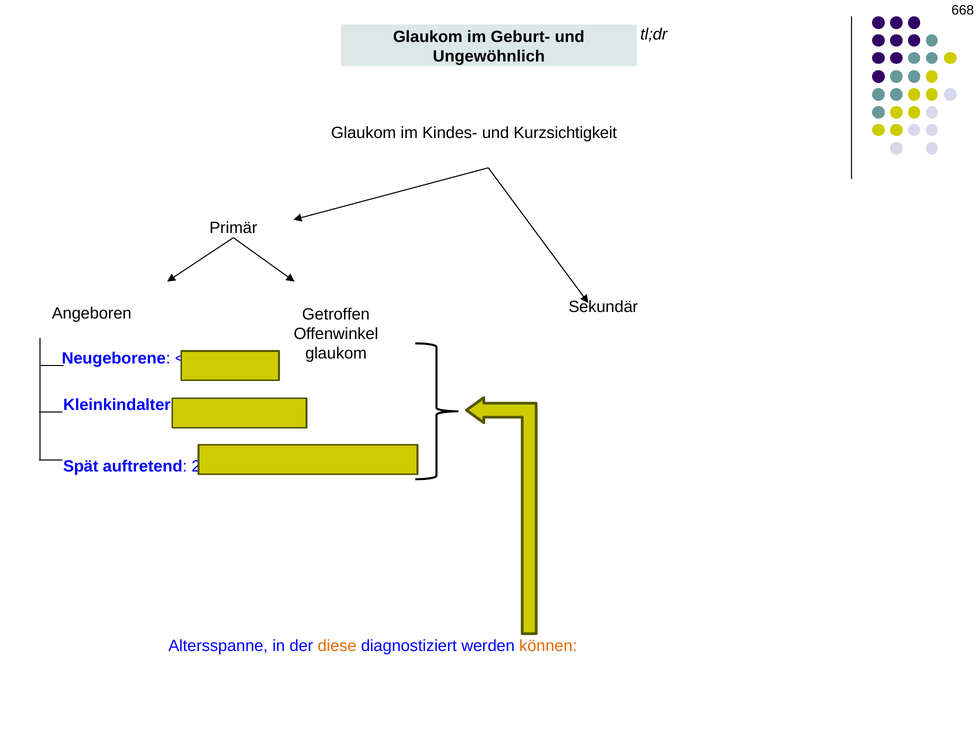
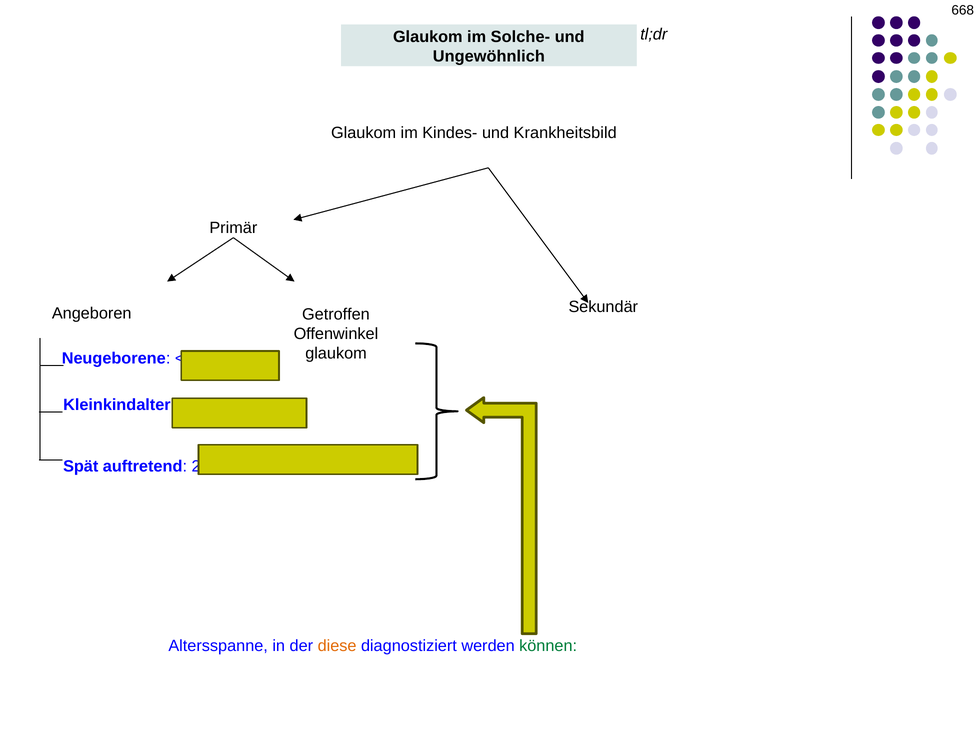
Geburt-: Geburt- -> Solche- (520, 37)
Kurzsichtigkeit: Kurzsichtigkeit -> Krankheitsbild (565, 133)
können colour: orange -> green (548, 646)
